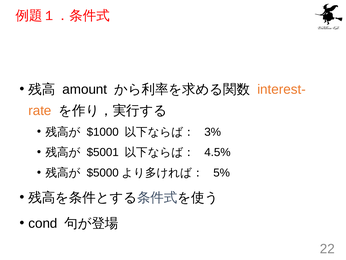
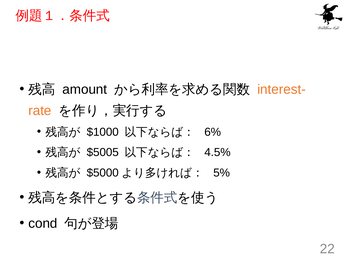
3%: 3% -> 6% (213, 132)
$5001: $5001 -> $5005 (103, 152)
